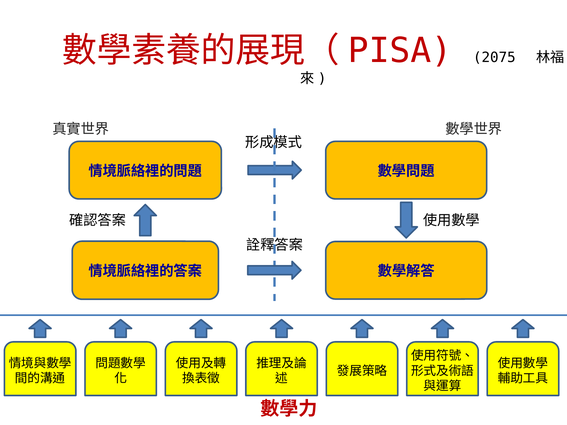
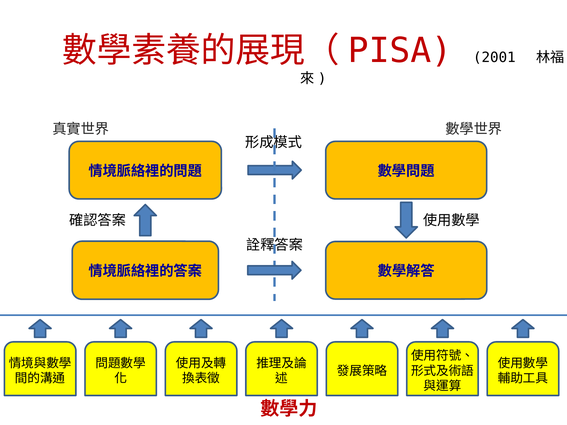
2075: 2075 -> 2001 (494, 57)
